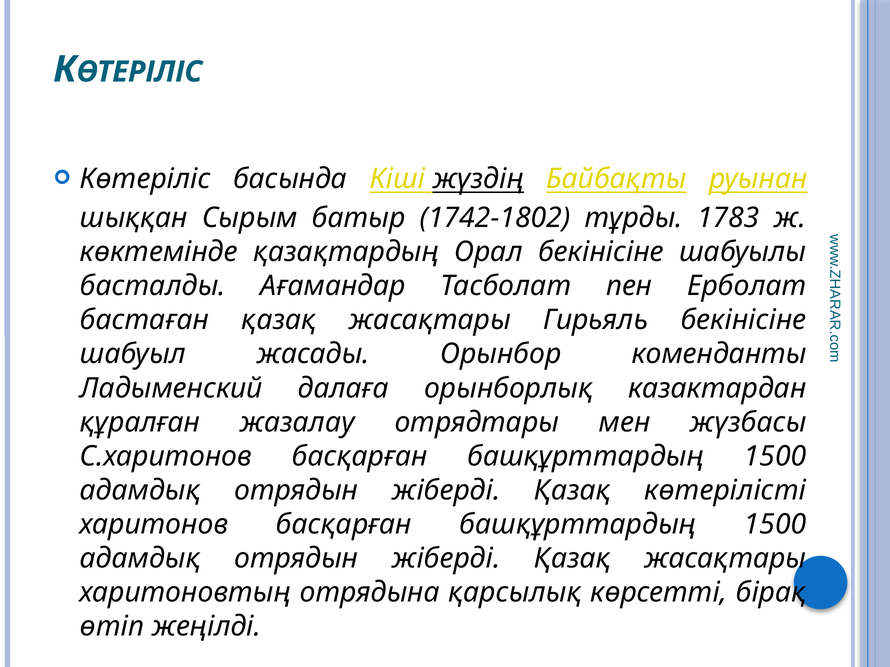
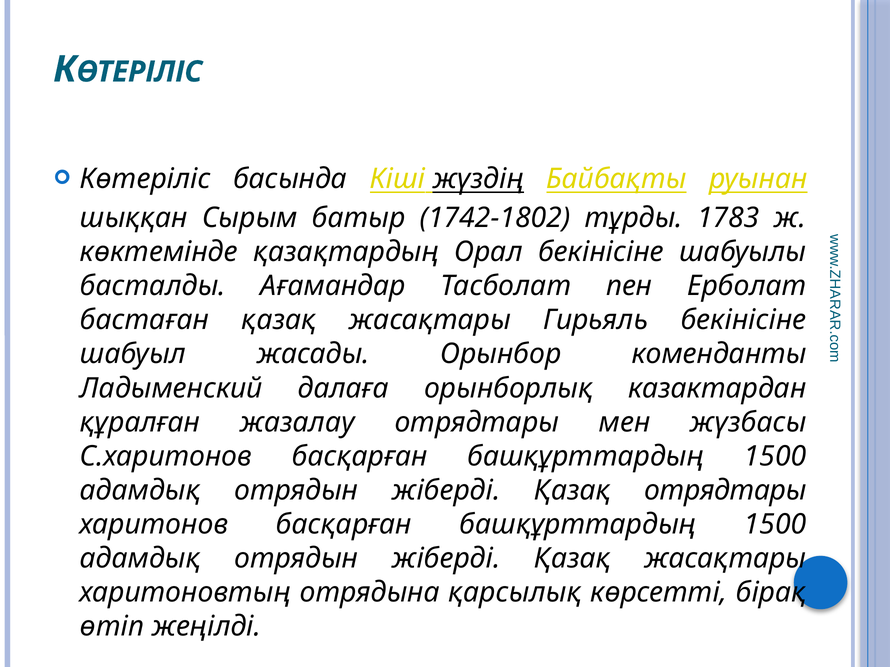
Қазақ көтерілісті: көтерілісті -> отрядтары (725, 491)
